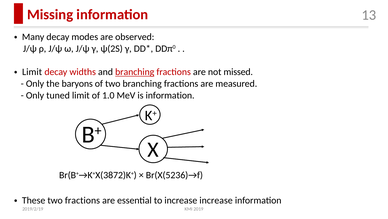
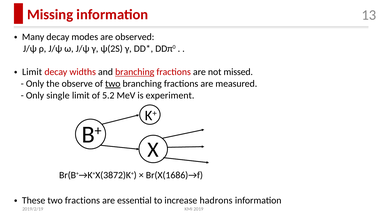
baryons: baryons -> observe (77, 84)
two underline: none -> present (113, 84)
tuned: tuned -> single (58, 95)
1.0: 1.0 -> 5.2 (108, 95)
is information: information -> experiment (170, 95)
Br(X(5236)→f: Br(X(5236)→f -> Br(X(1686)→f (174, 175)
increase increase: increase -> hadrons (216, 200)
